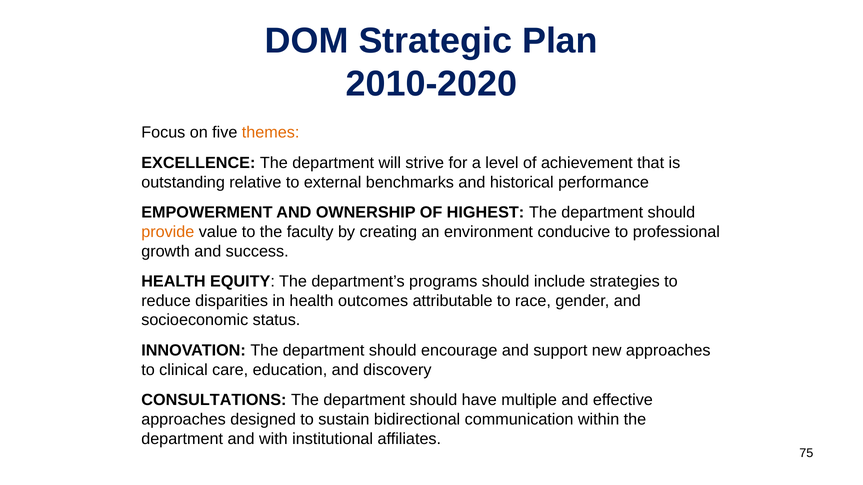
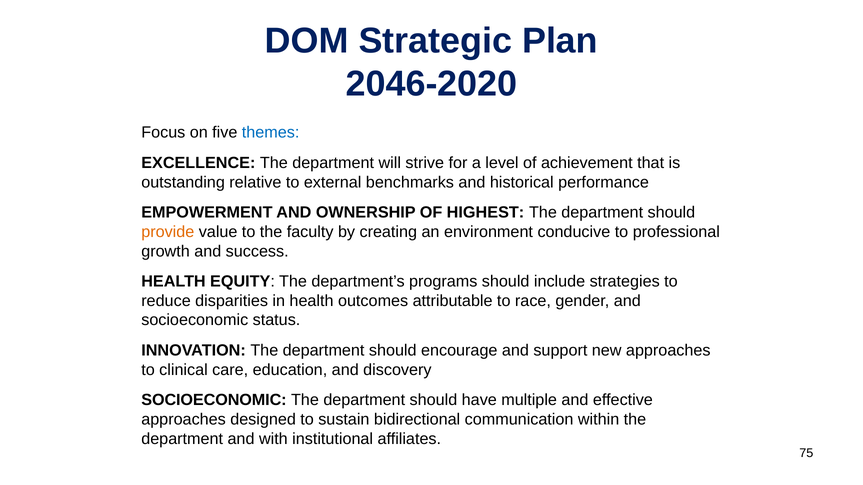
2010-2020: 2010-2020 -> 2046-2020 (432, 84)
themes colour: orange -> blue (271, 133)
CONSULTATIONS: CONSULTATIONS -> SOCIOECONOMIC (214, 400)
